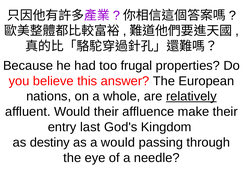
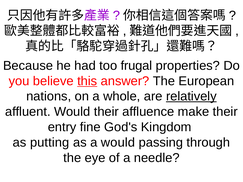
this underline: none -> present (87, 81)
last: last -> fine (90, 127)
destiny: destiny -> putting (50, 143)
